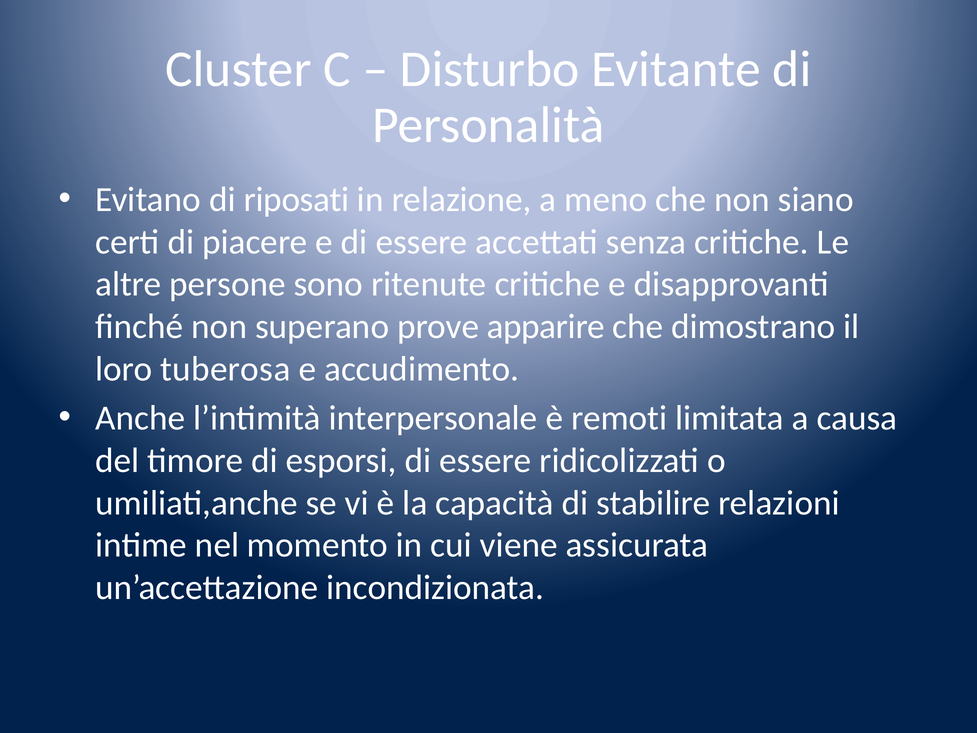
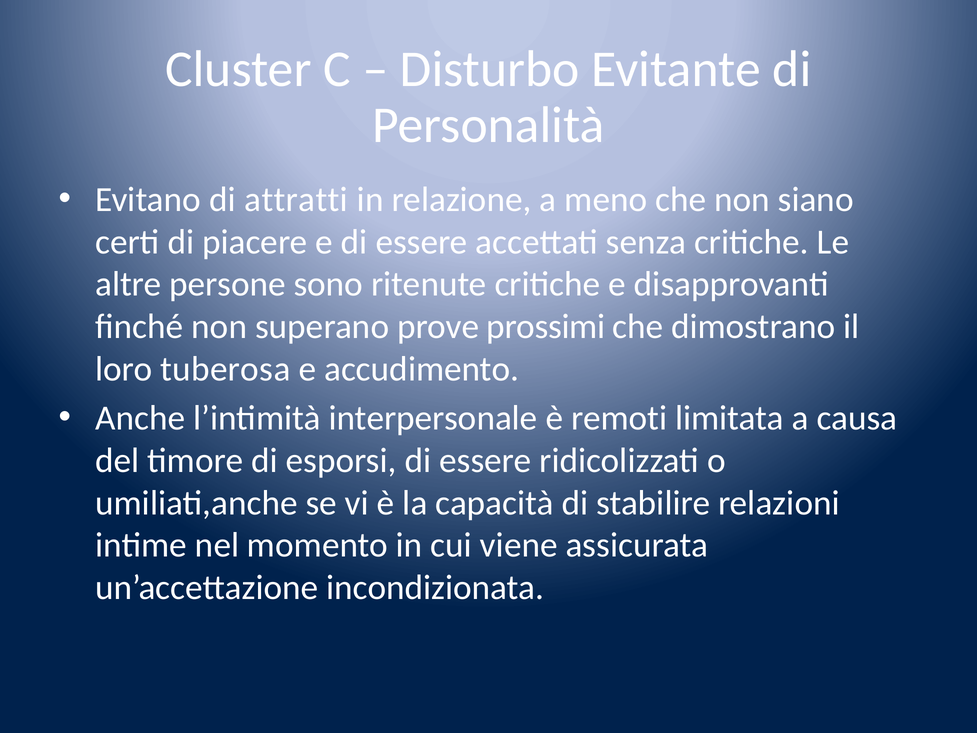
riposati: riposati -> attratti (296, 199)
apparire: apparire -> prossimi (546, 326)
